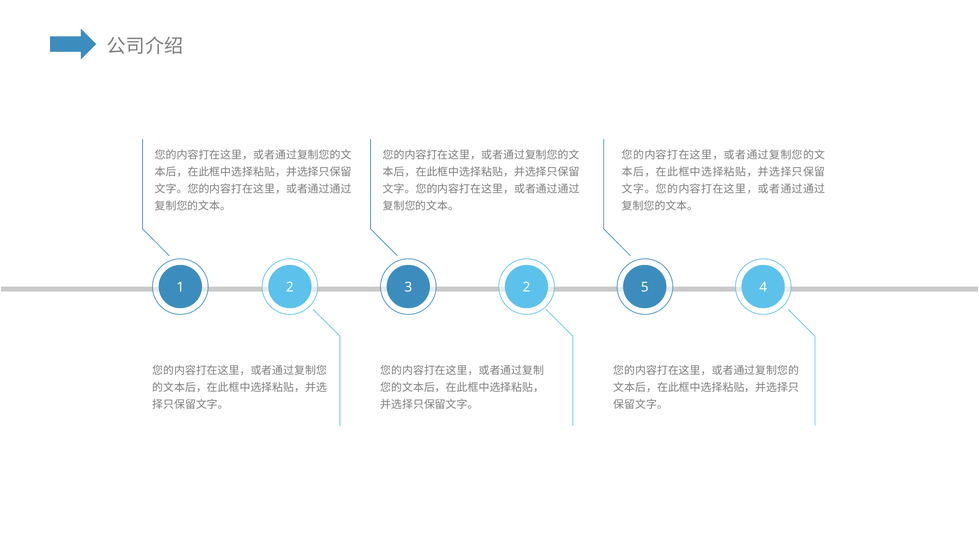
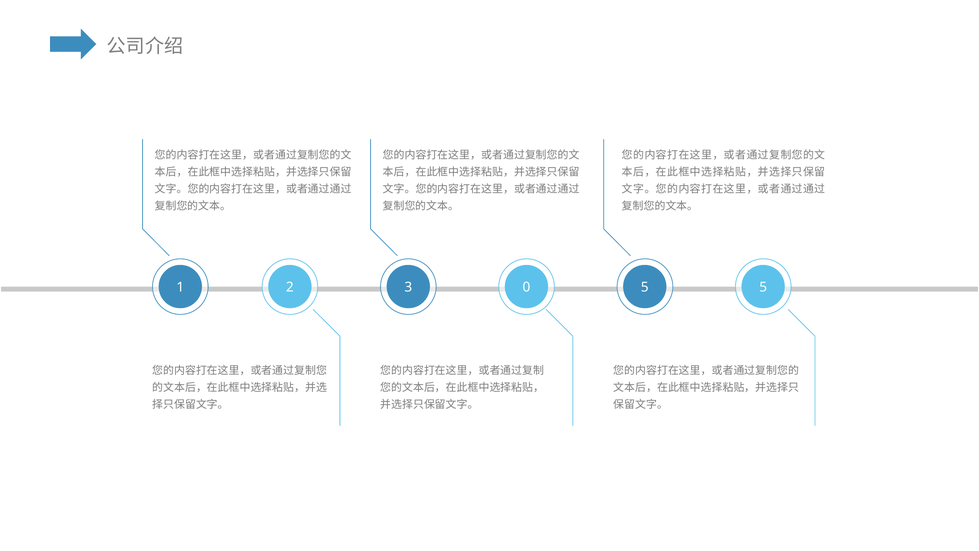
3 2: 2 -> 0 (526, 287)
5 4: 4 -> 5 (763, 287)
